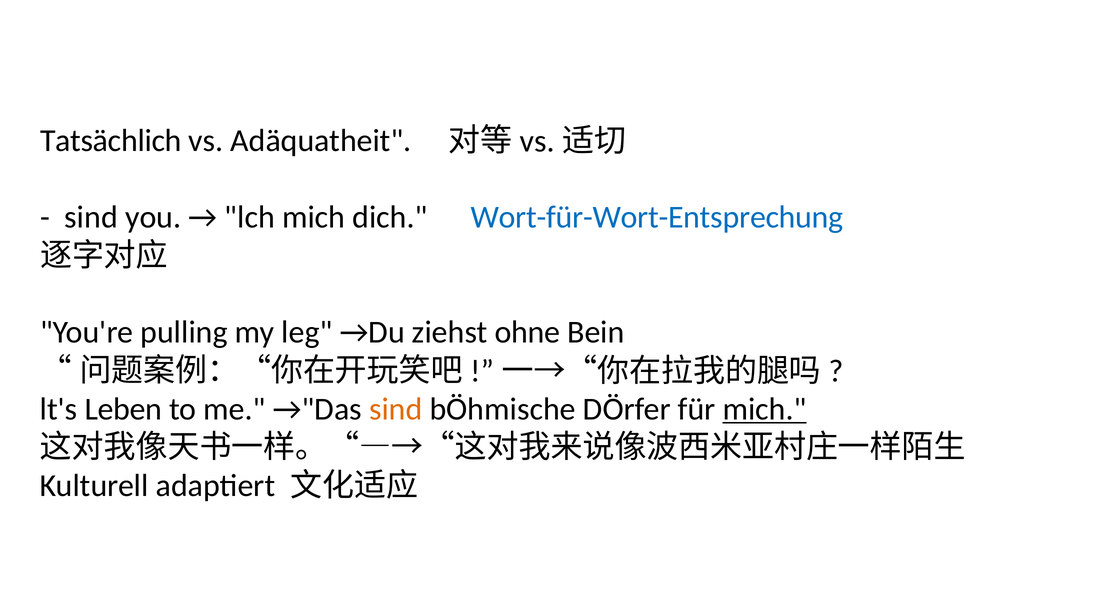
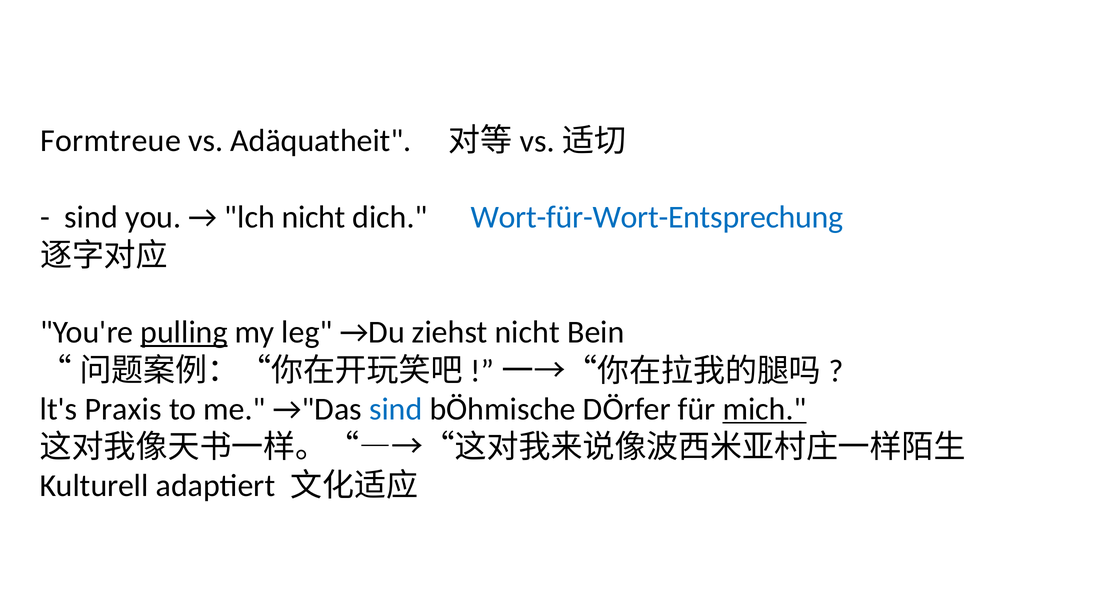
Tatsächlich: Tatsächlich -> Formtreue (111, 141)
lch mich: mich -> nicht (314, 217)
pulling underline: none -> present (184, 333)
ziehst ohne: ohne -> nicht (527, 333)
Leben: Leben -> Praxis (123, 409)
sind colour: orange -> blue (396, 409)
